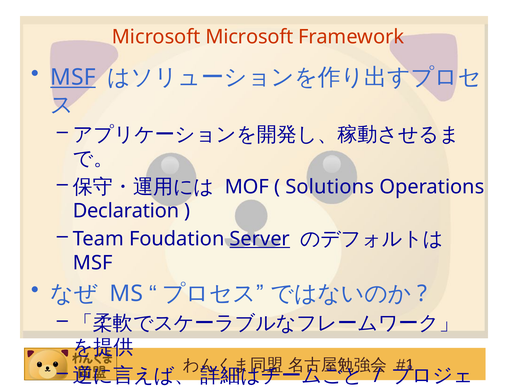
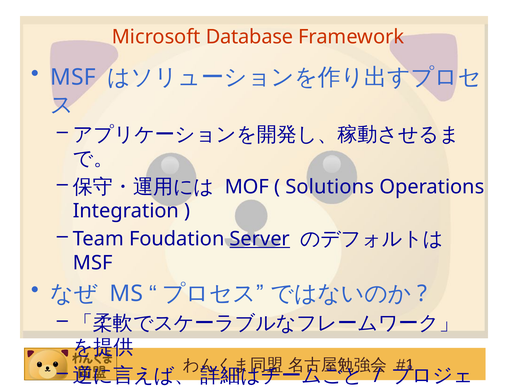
Microsoft Microsoft: Microsoft -> Database (249, 37)
MSF underline: present -> none (73, 77)
Declaration: Declaration -> Integration (126, 211)
